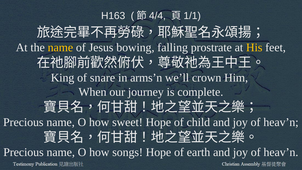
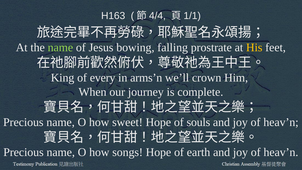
name colour: yellow -> light green (60, 48)
snare: snare -> every (103, 78)
child: child -> souls (198, 122)
